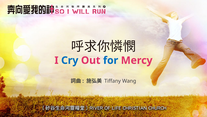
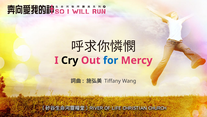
Cry colour: blue -> black (70, 60)
